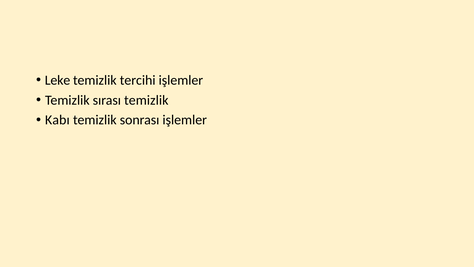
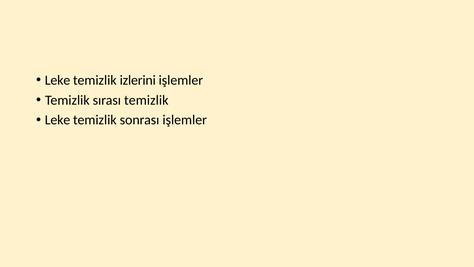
tercihi: tercihi -> izlerini (138, 80)
Kabı: Kabı -> Leke (58, 120)
